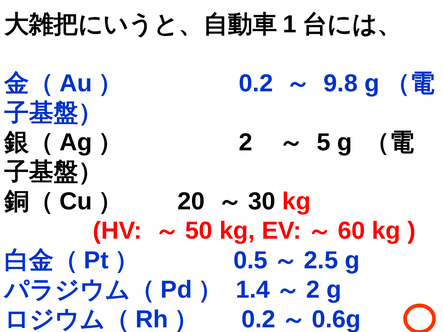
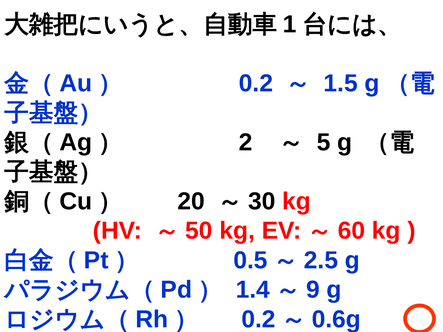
9.8: 9.8 -> 1.5 (341, 83)
2: 2 -> 9 (313, 290)
